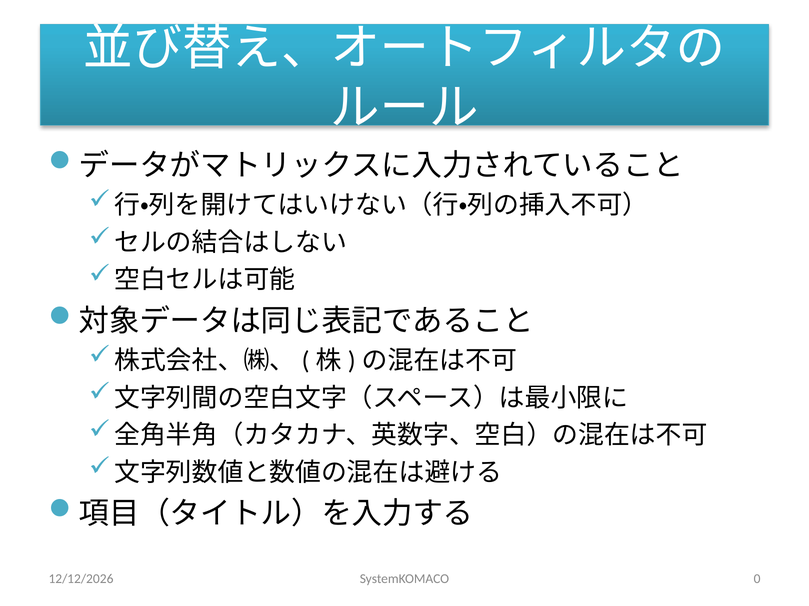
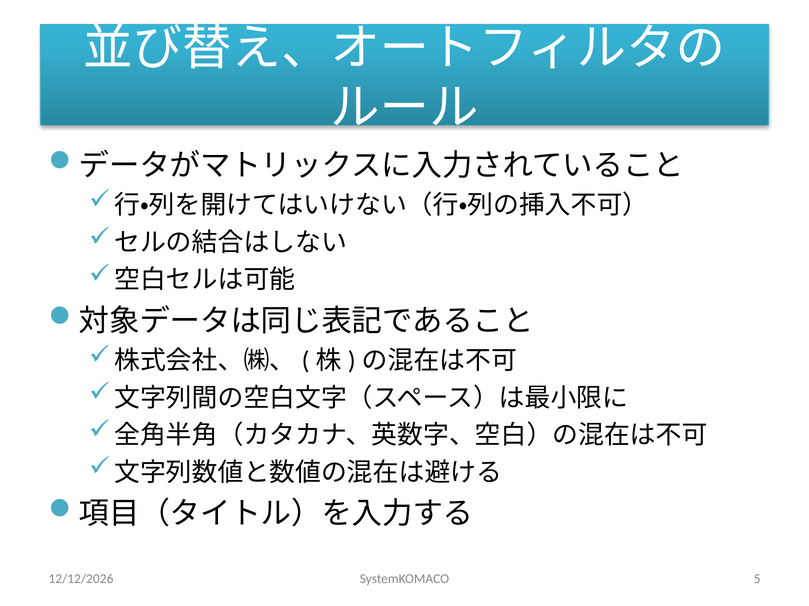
0: 0 -> 5 (757, 579)
